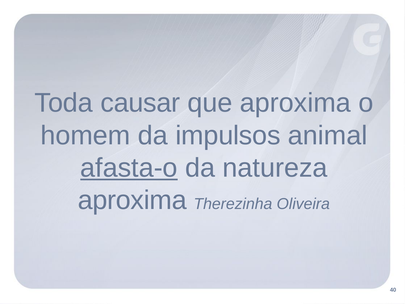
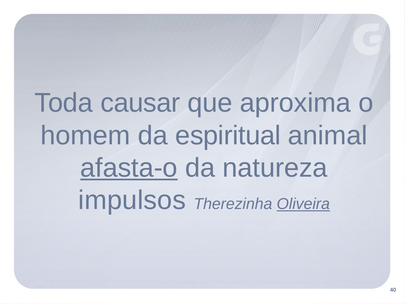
impulsos: impulsos -> espiritual (228, 135)
aproxima: aproxima -> impulsos (132, 200)
Oliveira underline: none -> present (303, 204)
